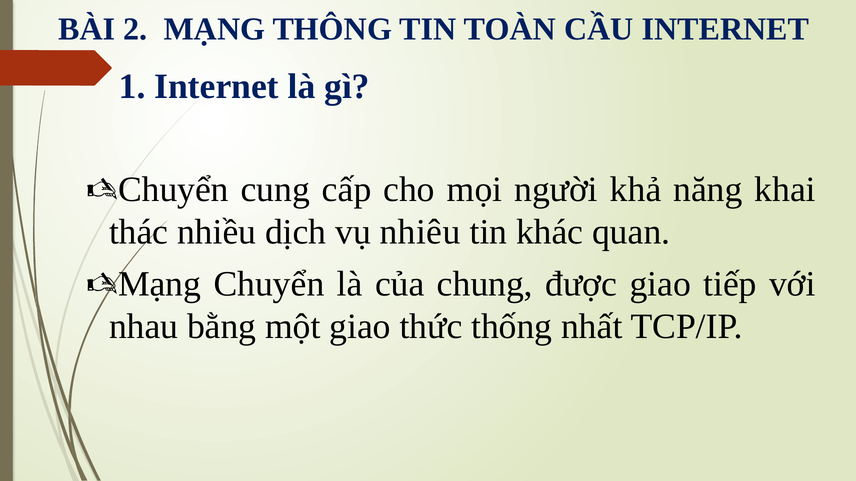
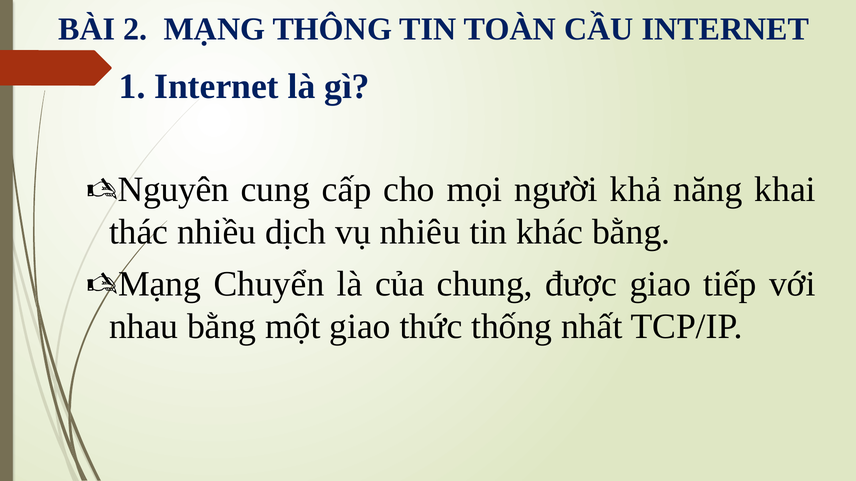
Chuyển: Chuyển -> Nguyên (173, 190)
khác quan: quan -> bằng (631, 232)
